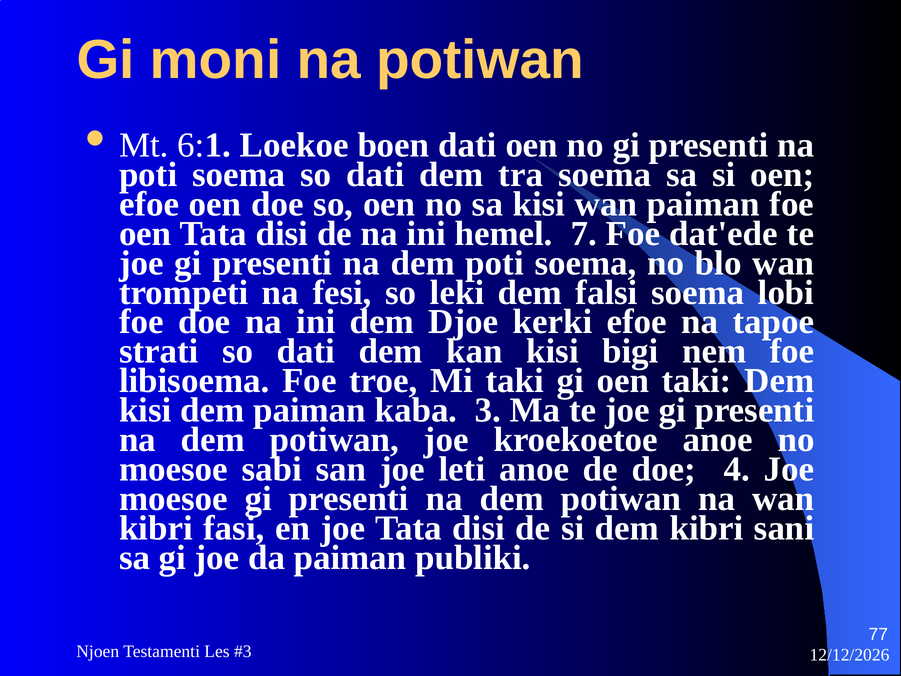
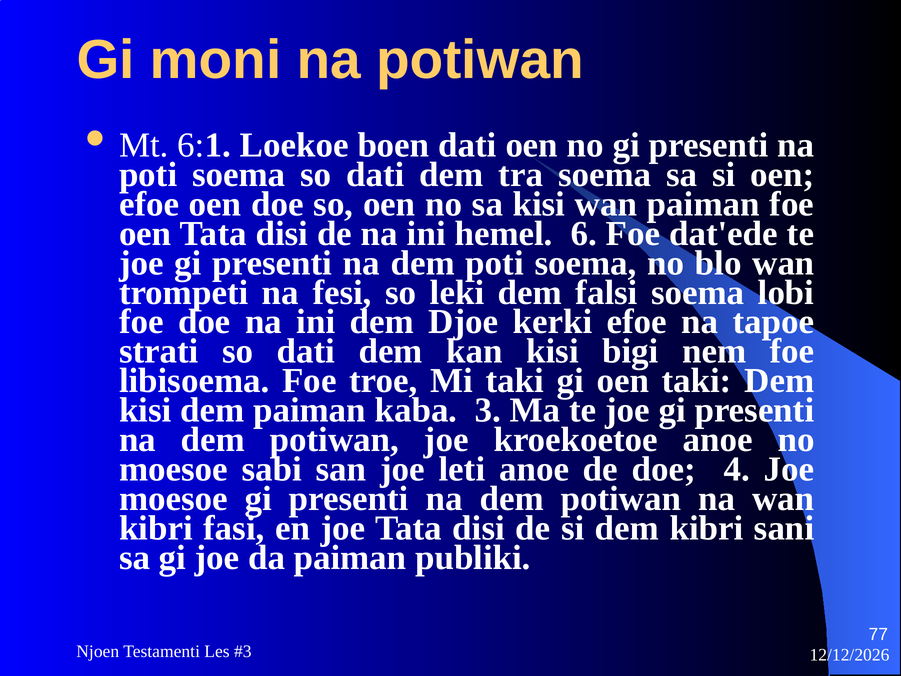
7: 7 -> 6 (584, 233)
